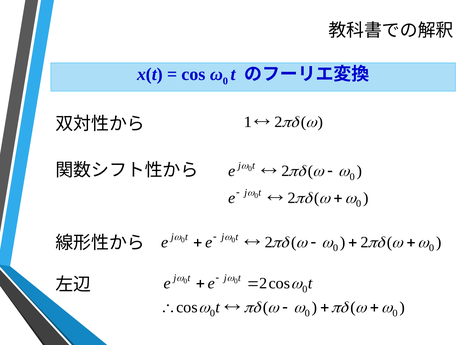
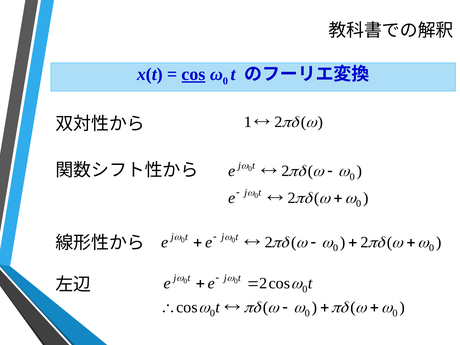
cos underline: none -> present (194, 74)
